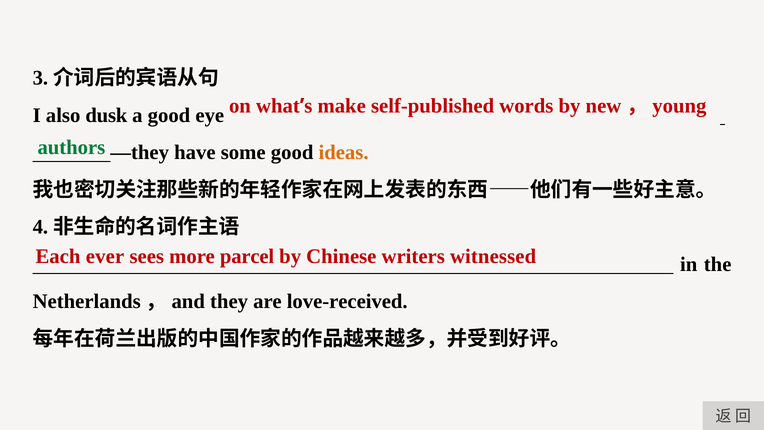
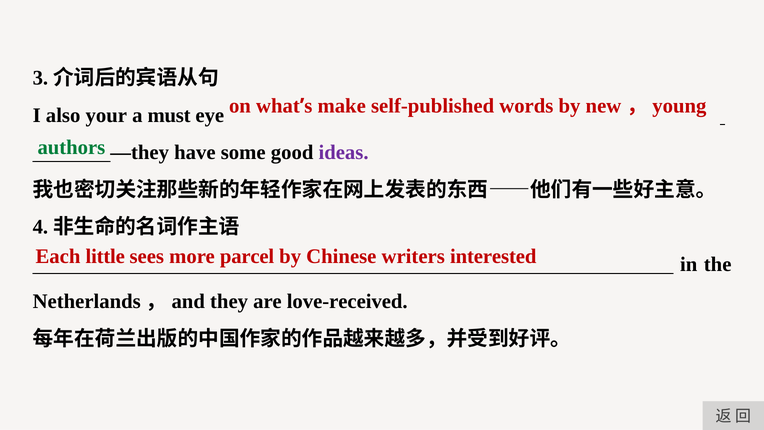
dusk: dusk -> your (106, 115)
a good: good -> must (169, 115)
ideas colour: orange -> purple (344, 152)
ever: ever -> little (105, 257)
witnessed: witnessed -> interested (493, 257)
